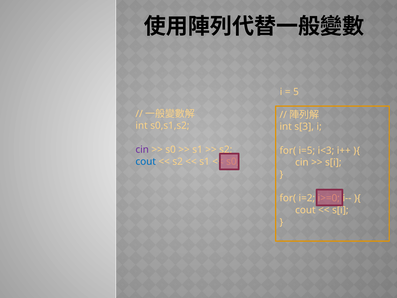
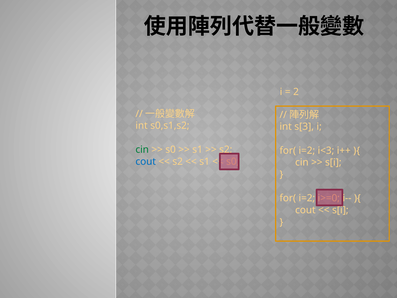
5: 5 -> 2 (296, 92)
cin colour: purple -> green (142, 149)
i=5: i=5 -> i=2 (307, 150)
